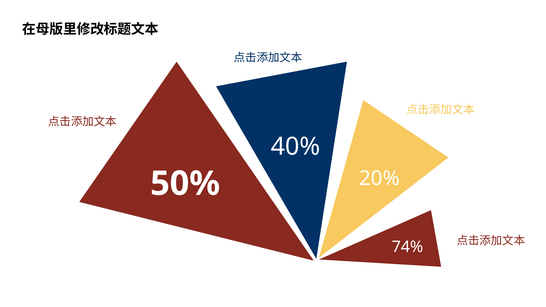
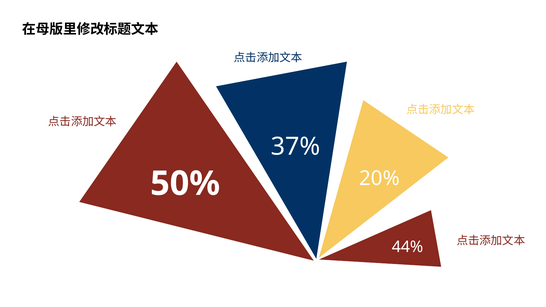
40%: 40% -> 37% (296, 147)
74%: 74% -> 44% (408, 247)
